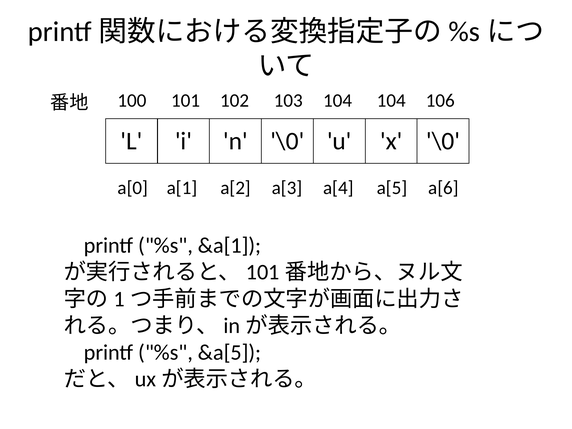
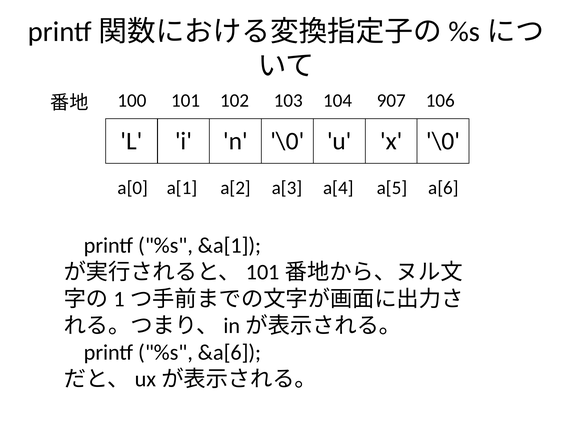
104 104: 104 -> 907 (391, 100)
&a[5: &a[5 -> &a[6 (230, 352)
